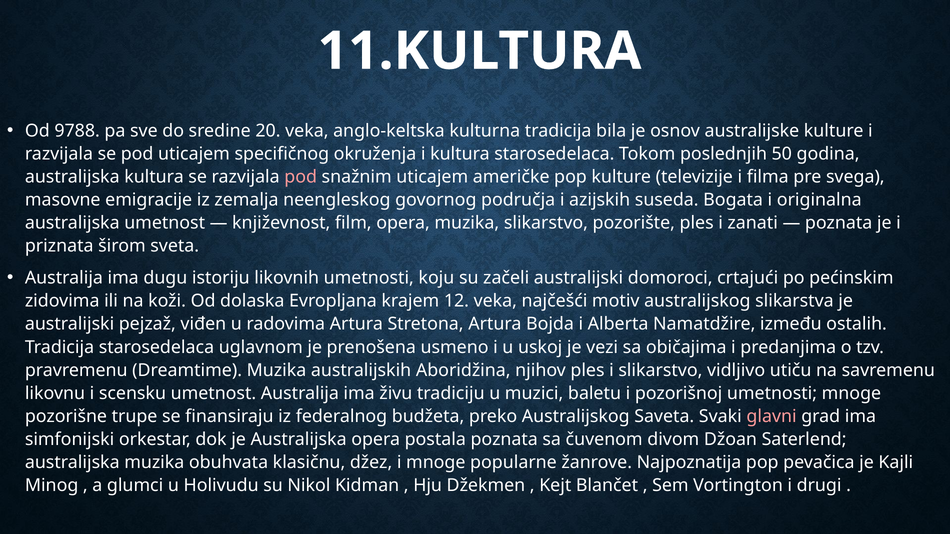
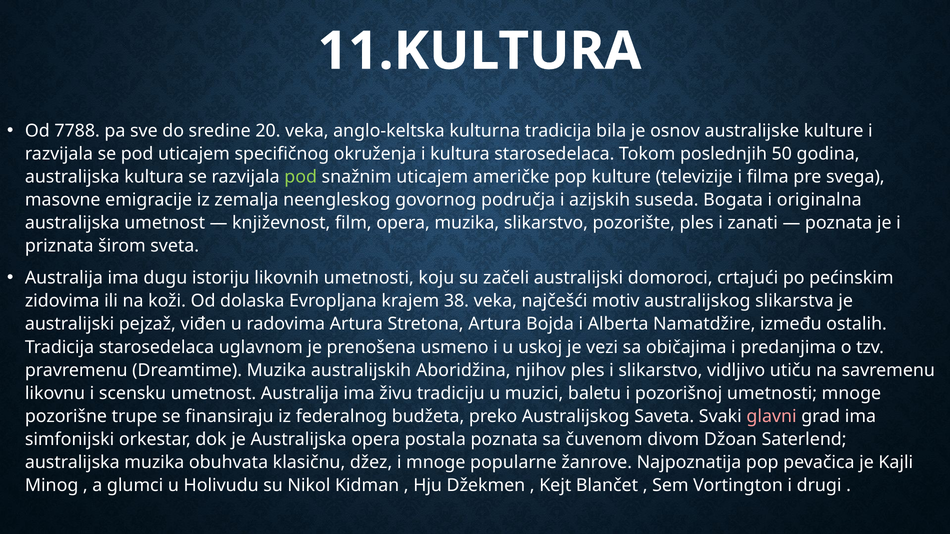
9788: 9788 -> 7788 (77, 131)
pod colour: pink -> light green (301, 177)
12: 12 -> 38 (456, 301)
